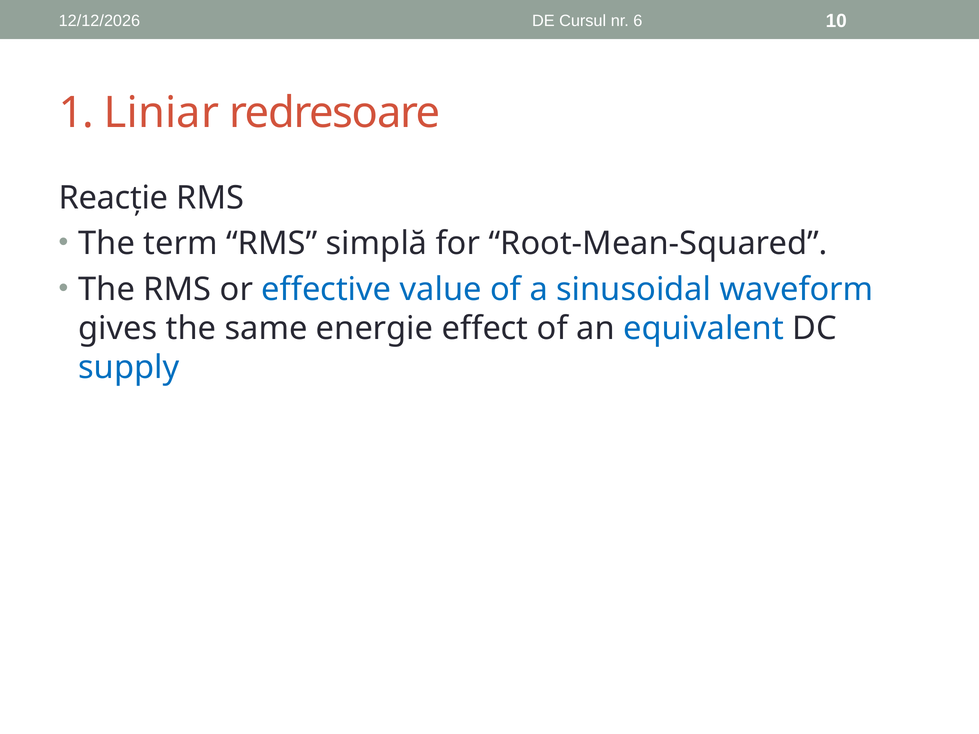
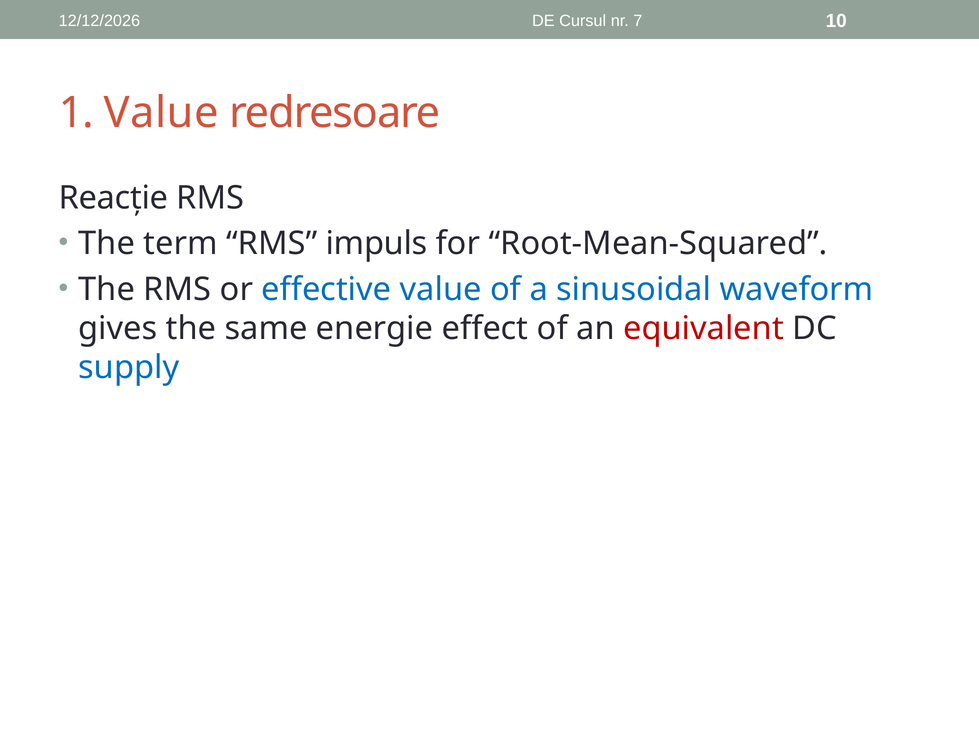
6: 6 -> 7 (638, 21)
1 Liniar: Liniar -> Value (161, 113)
simplă: simplă -> impuls (377, 244)
equivalent colour: blue -> red (703, 329)
